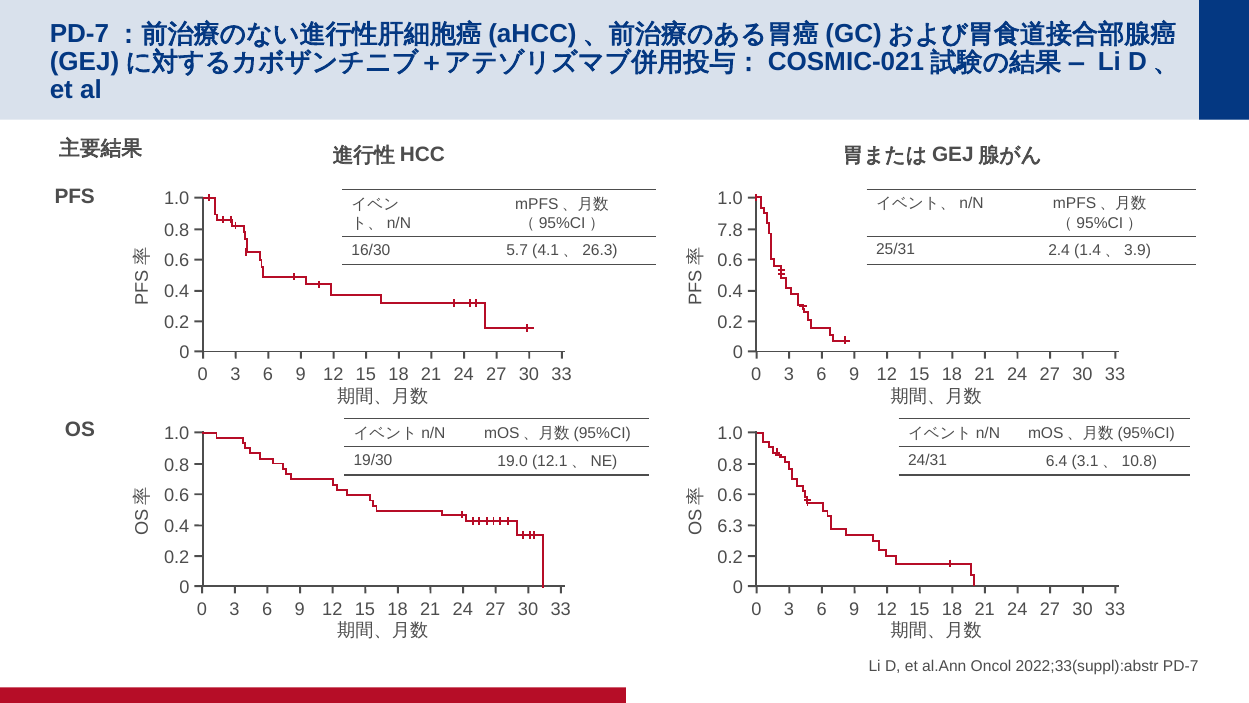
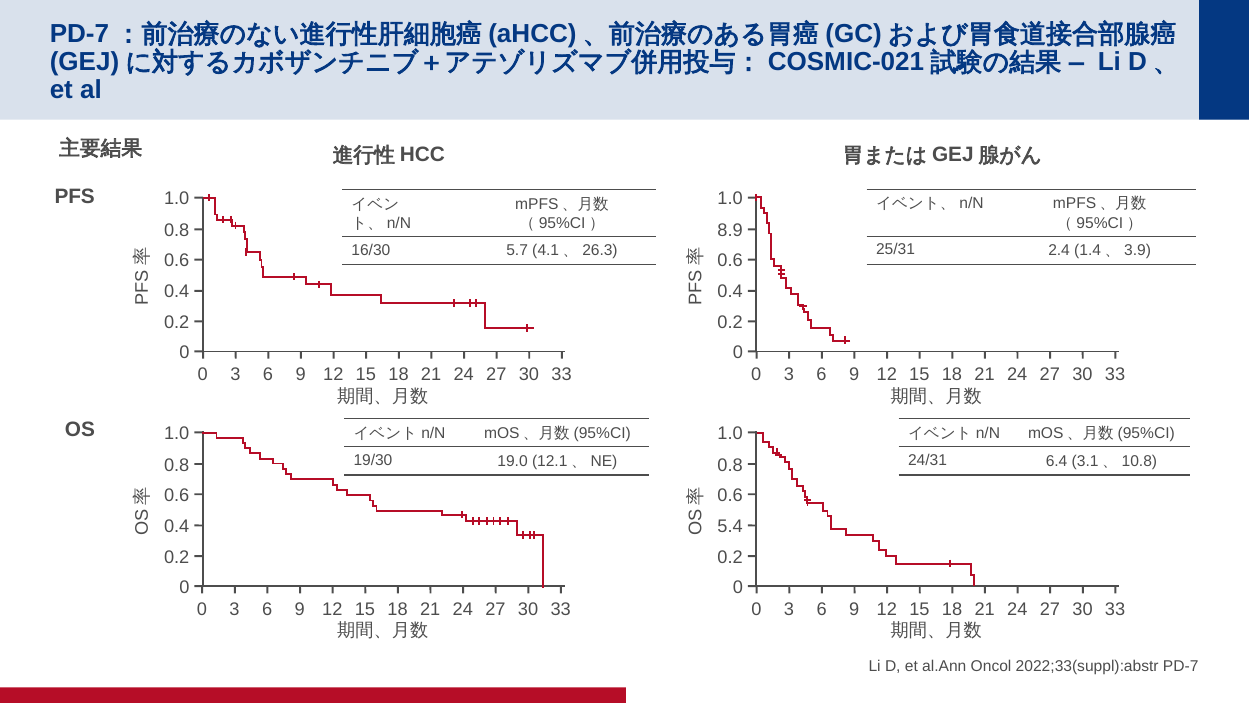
7.8: 7.8 -> 8.9 (730, 230)
6.3: 6.3 -> 5.4 (730, 526)
